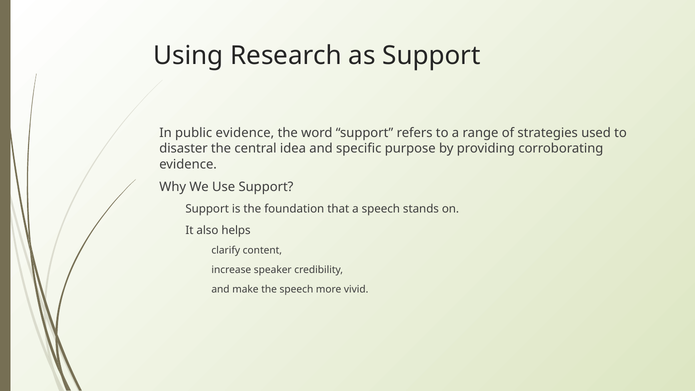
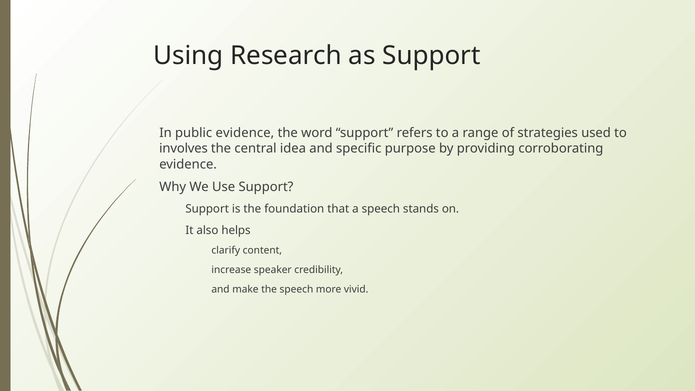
disaster: disaster -> involves (184, 149)
